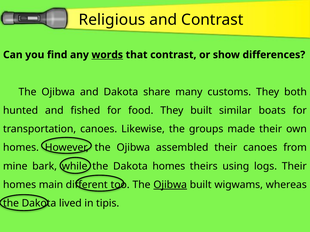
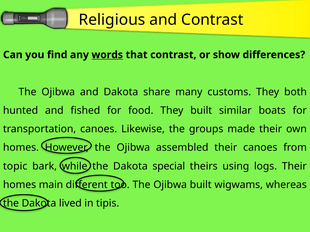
mine: mine -> topic (15, 167)
Dakota homes: homes -> special (169, 167)
Ojibwa underline: present -> none (170, 185)
